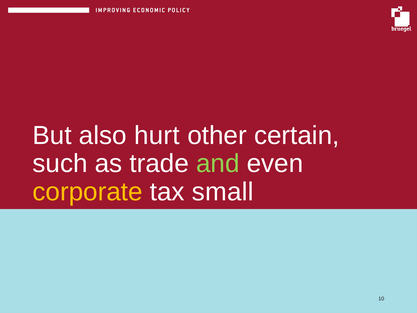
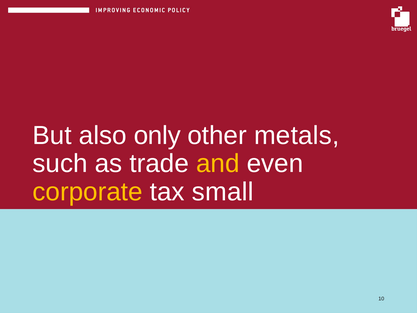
hurt: hurt -> only (157, 135)
certain: certain -> metals (297, 135)
and colour: light green -> yellow (218, 164)
